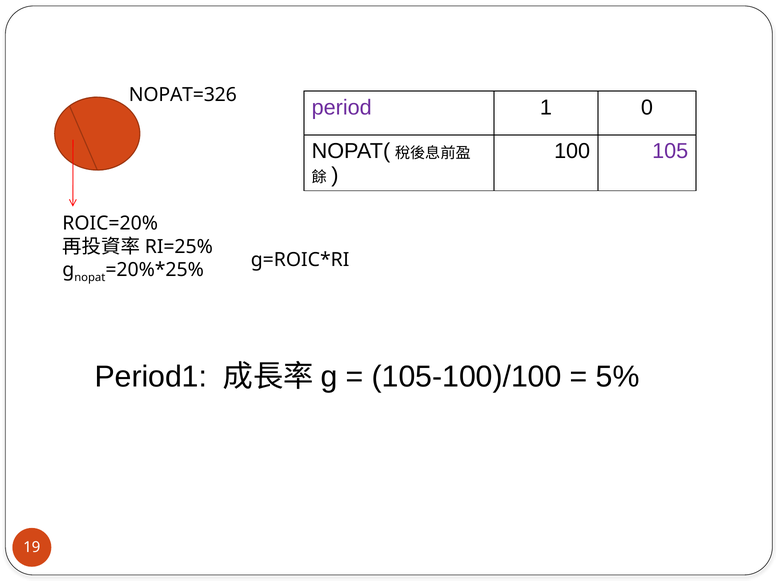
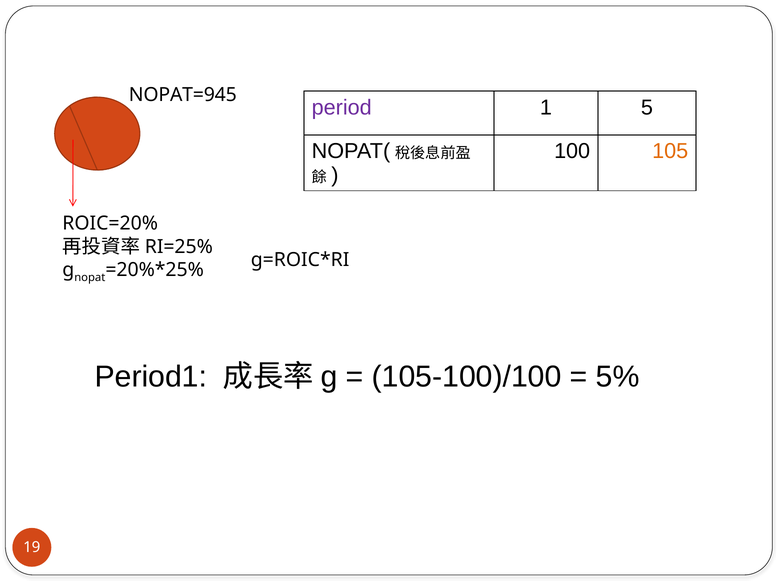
NOPAT=326: NOPAT=326 -> NOPAT=945 (183, 95)
0: 0 -> 5 (647, 108)
105 colour: purple -> orange (670, 151)
